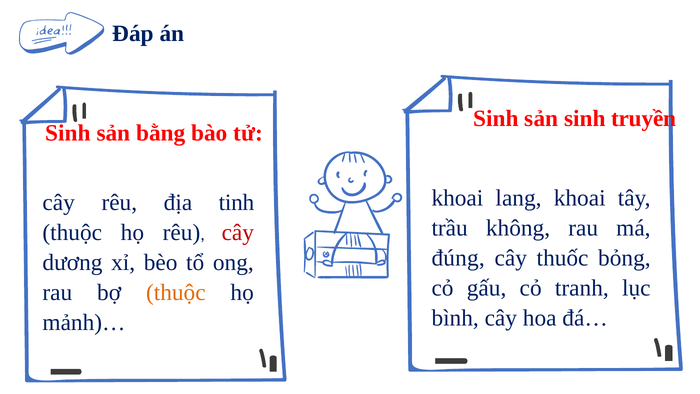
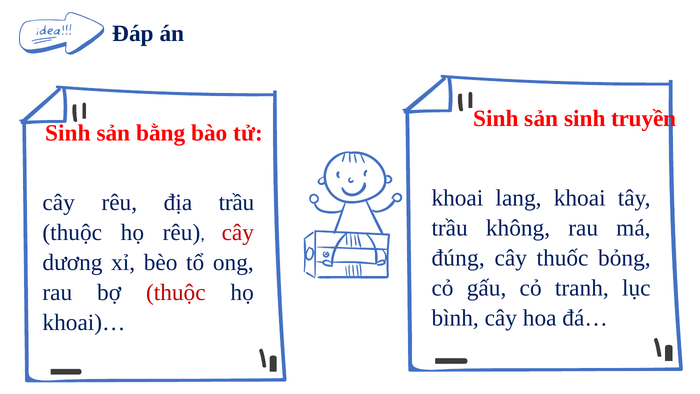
địa tinh: tinh -> trầu (236, 202)
thuộc colour: orange -> red (176, 292)
mảnh)…: mảnh)… -> khoai)… (84, 322)
